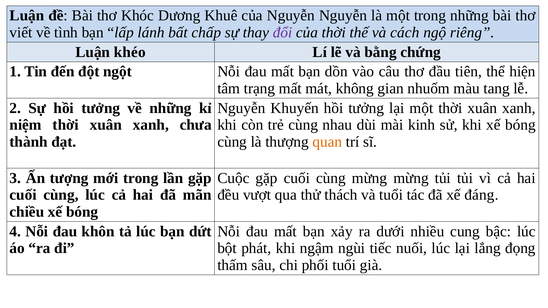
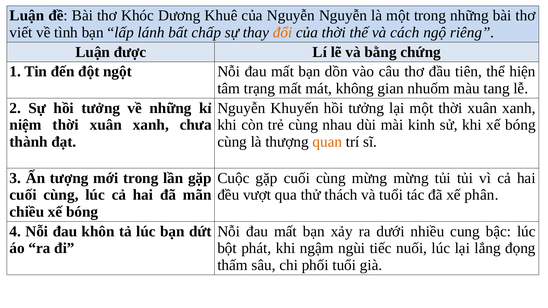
đổi colour: purple -> orange (282, 32)
khéo: khéo -> được (130, 52)
đáng: đáng -> phân (482, 195)
